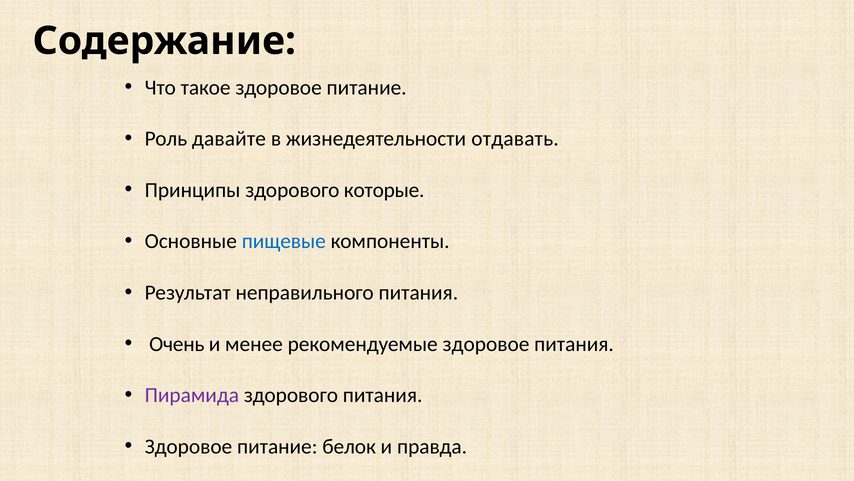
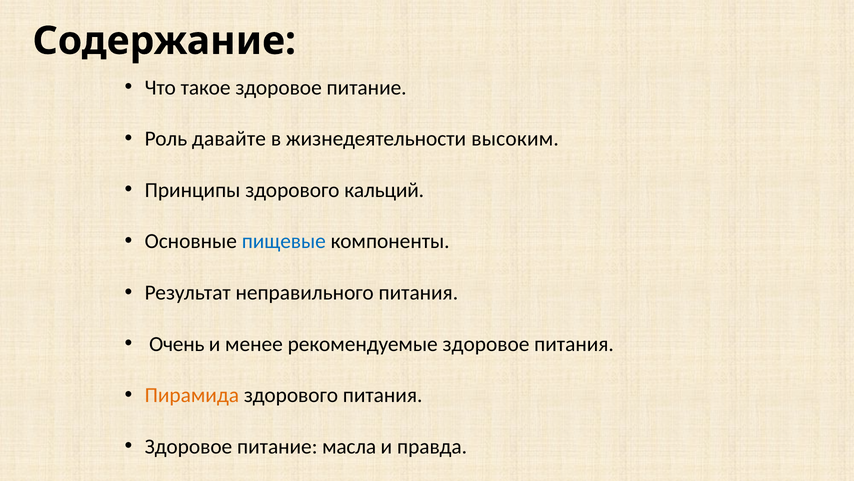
отдавать: отдавать -> высоким (515, 139)
которые: которые -> кальций (384, 190)
Пирамида colour: purple -> orange (192, 395)
белок: белок -> масла (349, 446)
